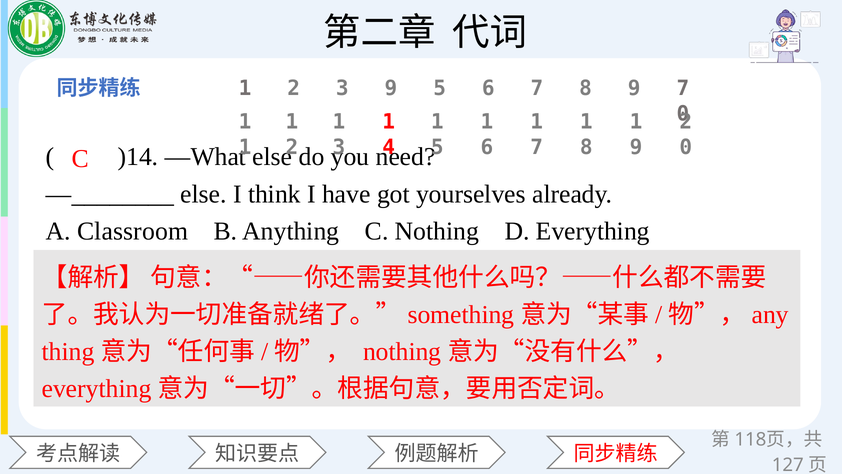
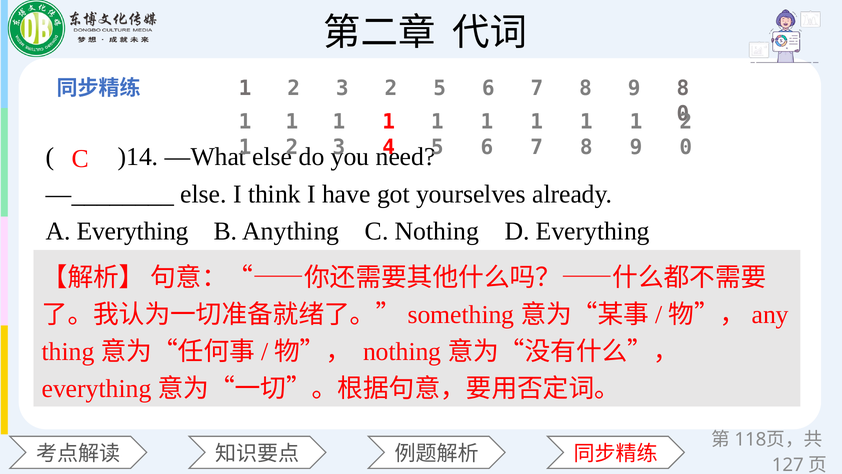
3 9: 9 -> 2 (391, 88)
9 7: 7 -> 8 (683, 88)
A Classroom: Classroom -> Everything (133, 231)
